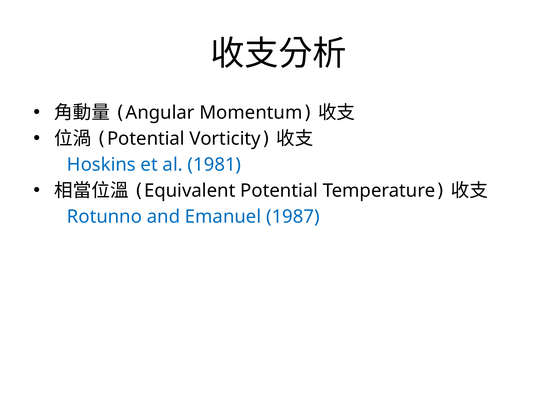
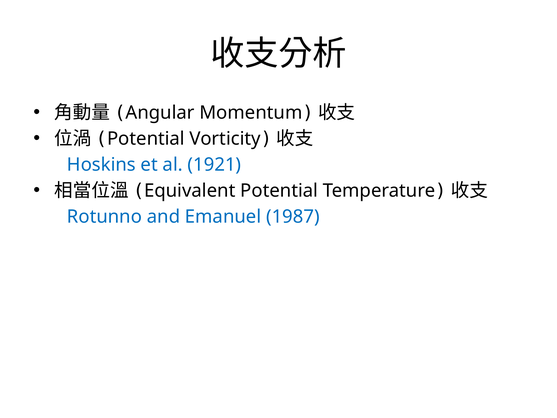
1981: 1981 -> 1921 (214, 165)
